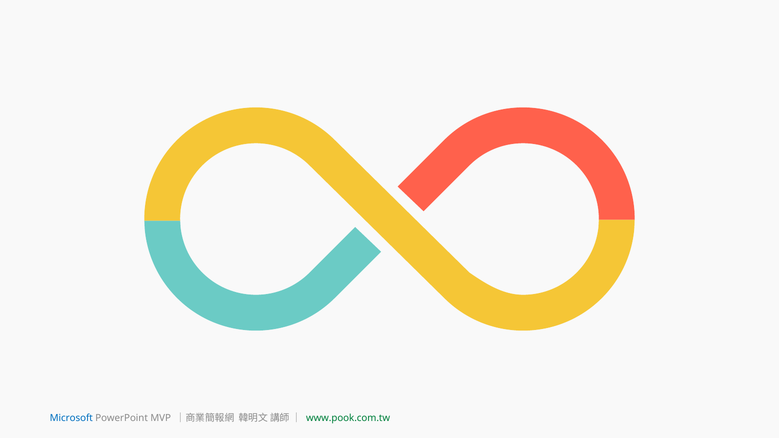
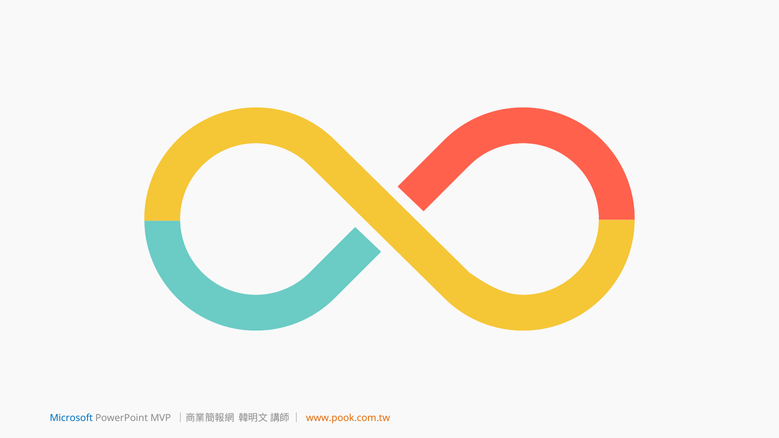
www.pook.com.tw colour: green -> orange (348, 418)
